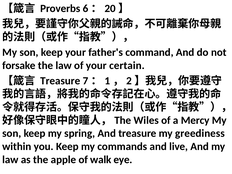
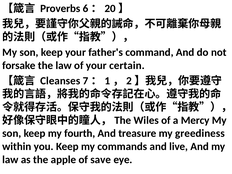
Treasure: Treasure -> Cleanses (60, 81)
spring: spring -> fourth (80, 133)
walk: walk -> save (101, 160)
